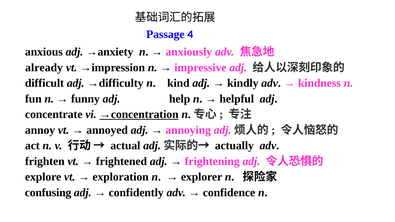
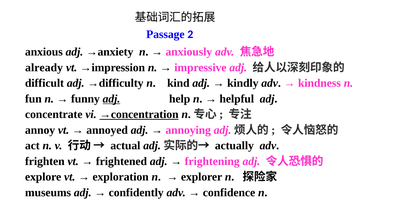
4: 4 -> 2 (190, 34)
adj underline: none -> present (111, 99)
confusing: confusing -> museums (48, 193)
